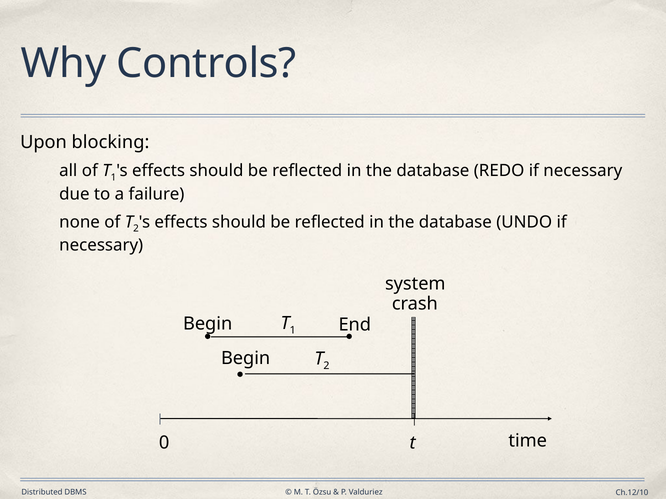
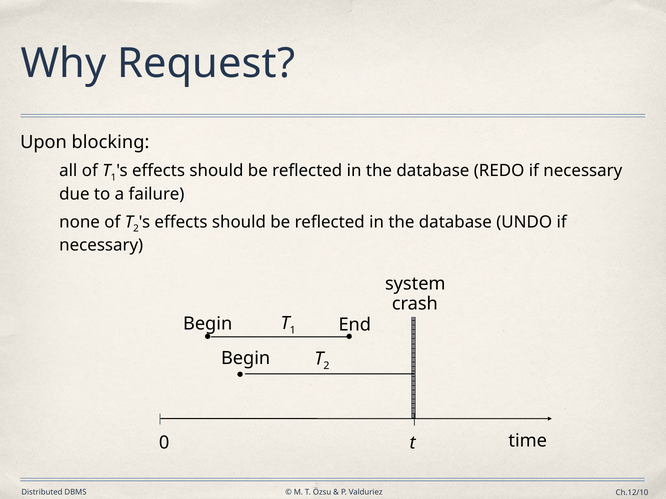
Controls: Controls -> Request (206, 64)
